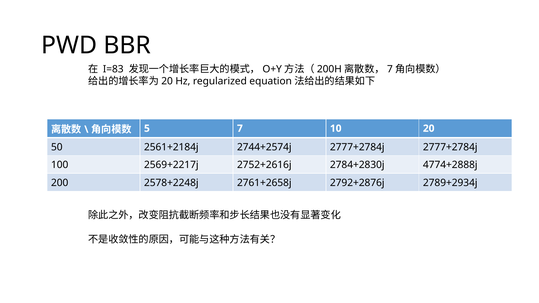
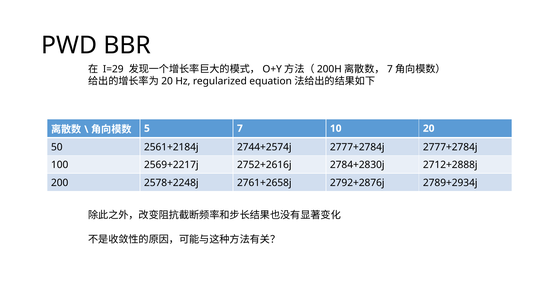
I=83: I=83 -> I=29 (113, 69)
4774+2888j: 4774+2888j -> 2712+2888j (450, 165)
